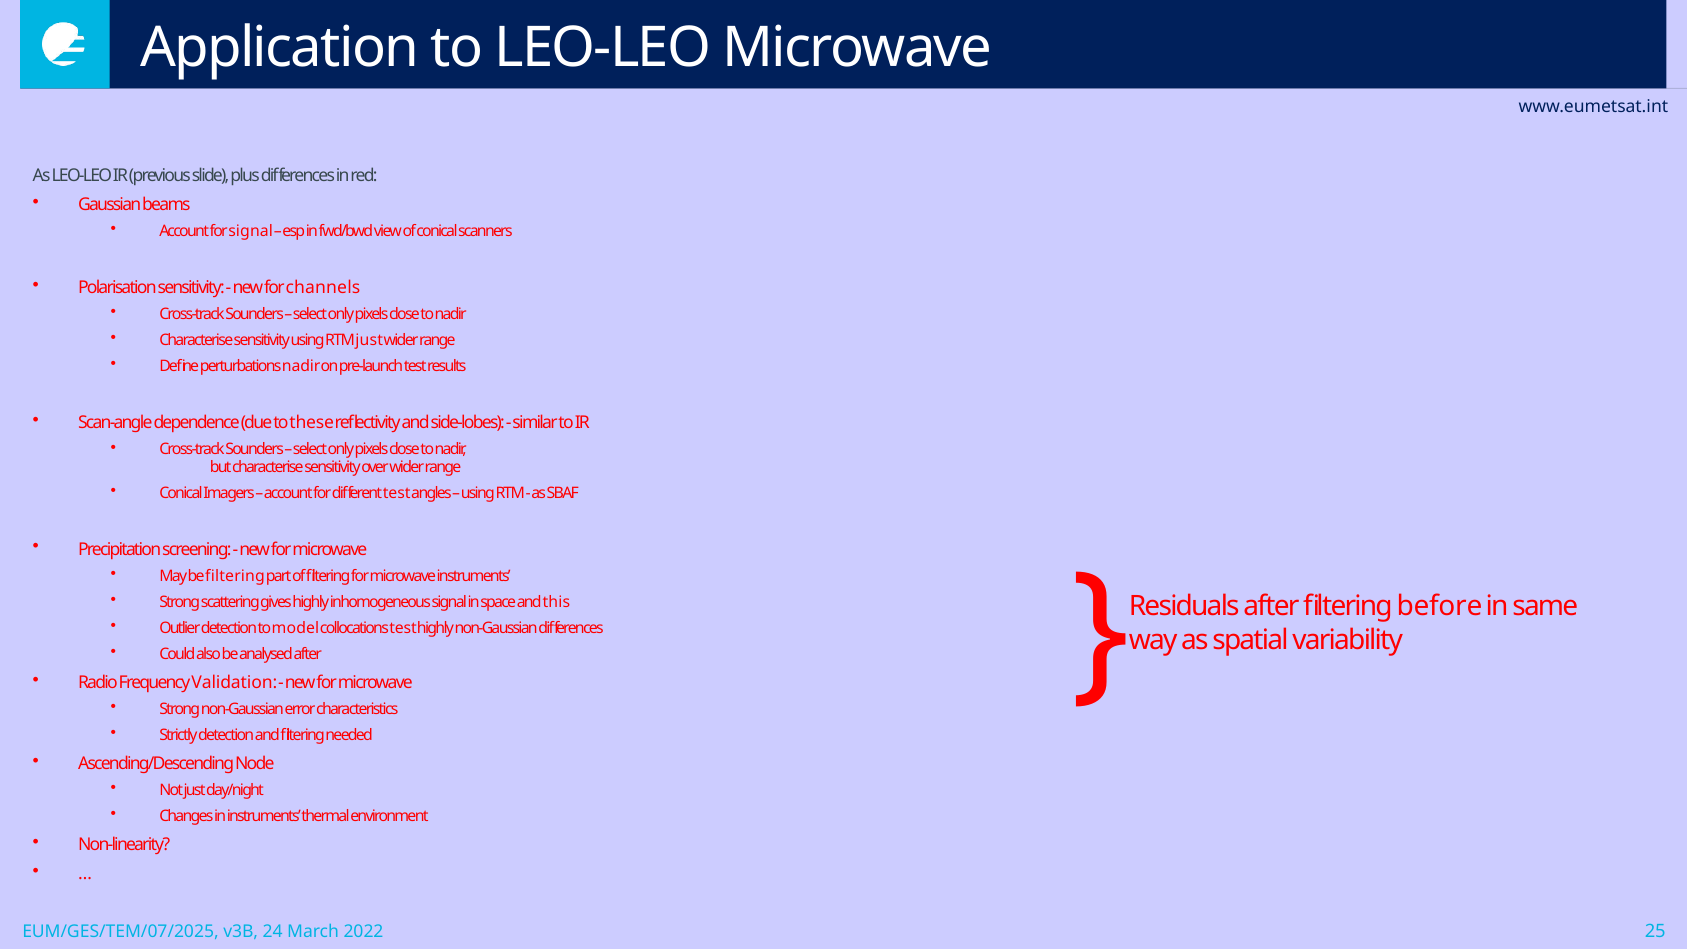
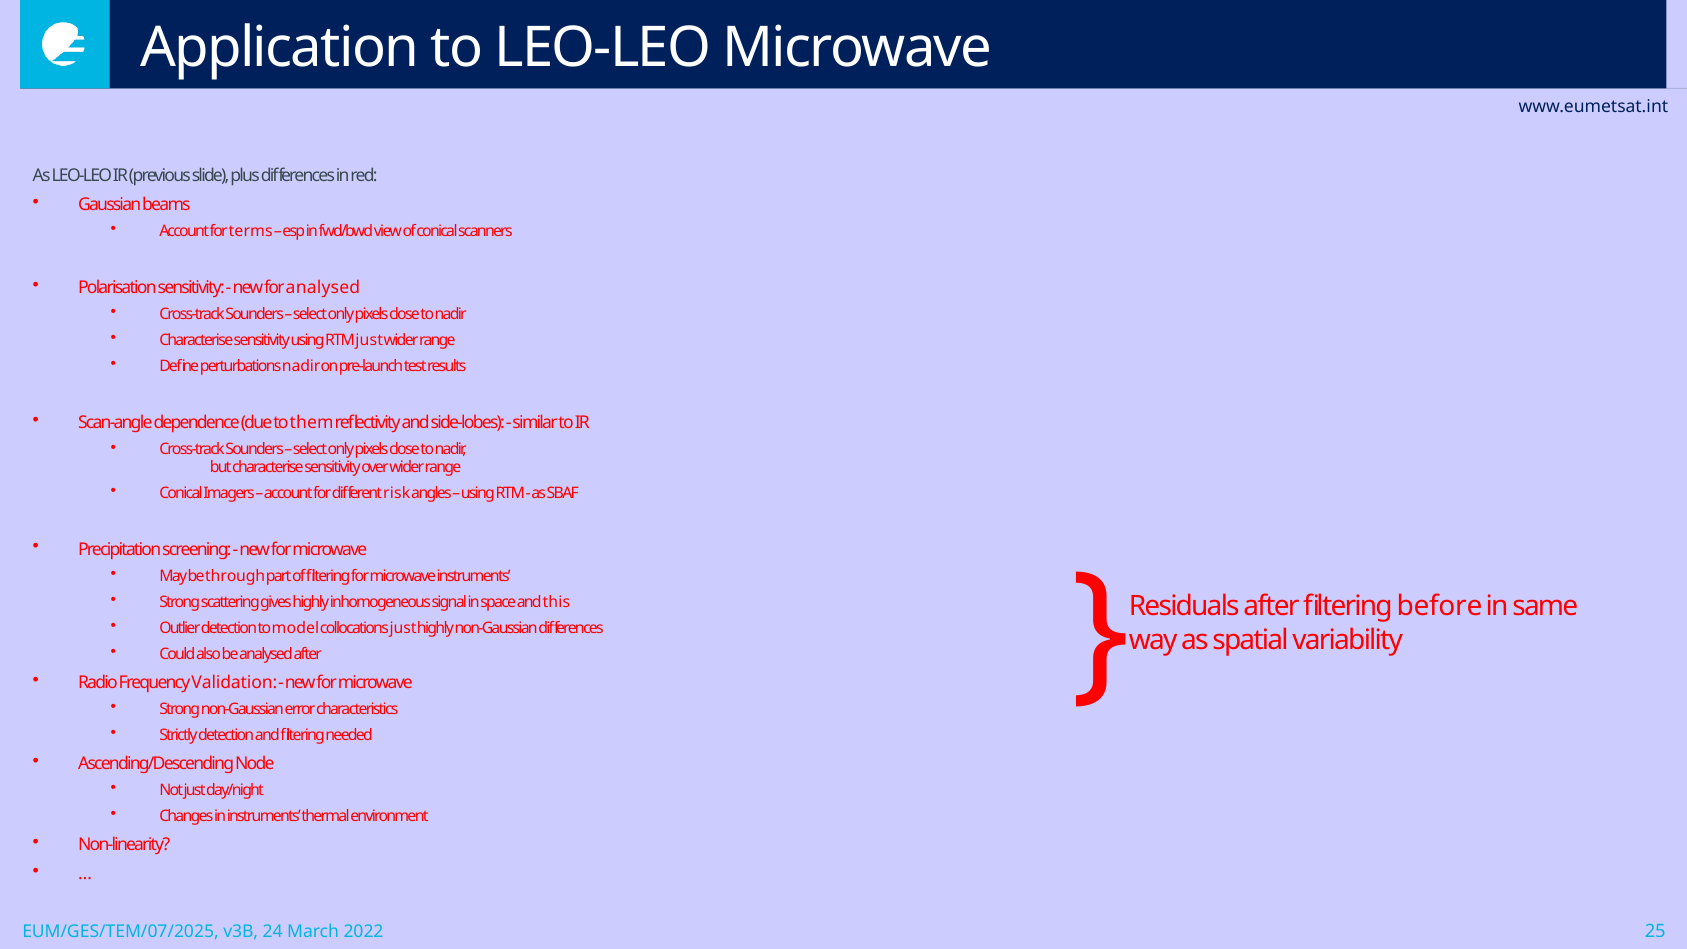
for signal: signal -> terms (251, 232)
for channels: channels -> analysed (323, 288)
these: these -> them (312, 423)
different test: test -> risk (397, 493)
be filtering: filtering -> through (235, 576)
collocations test: test -> just (403, 628)
